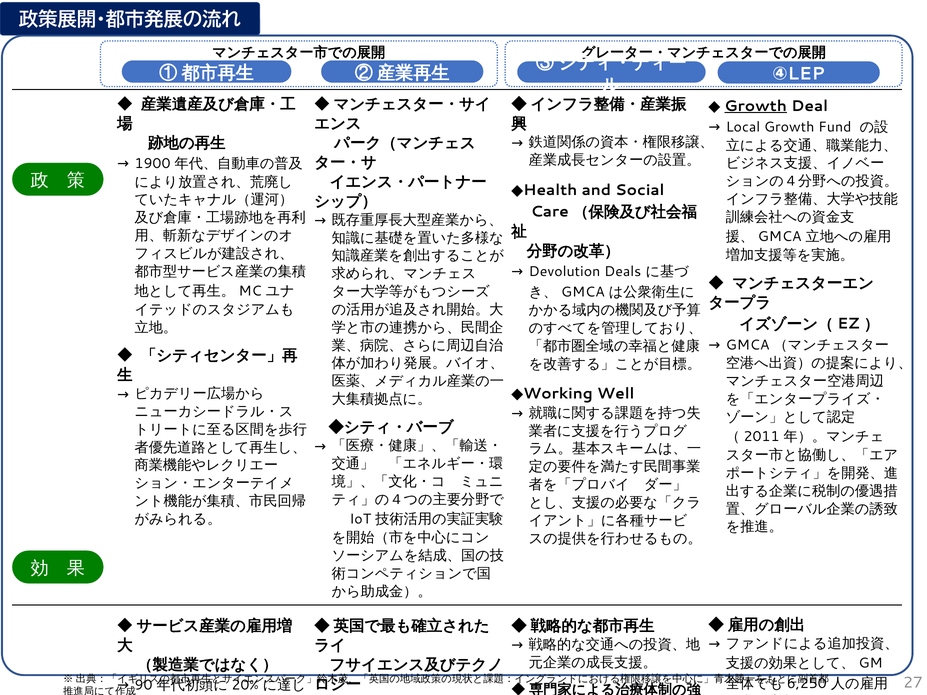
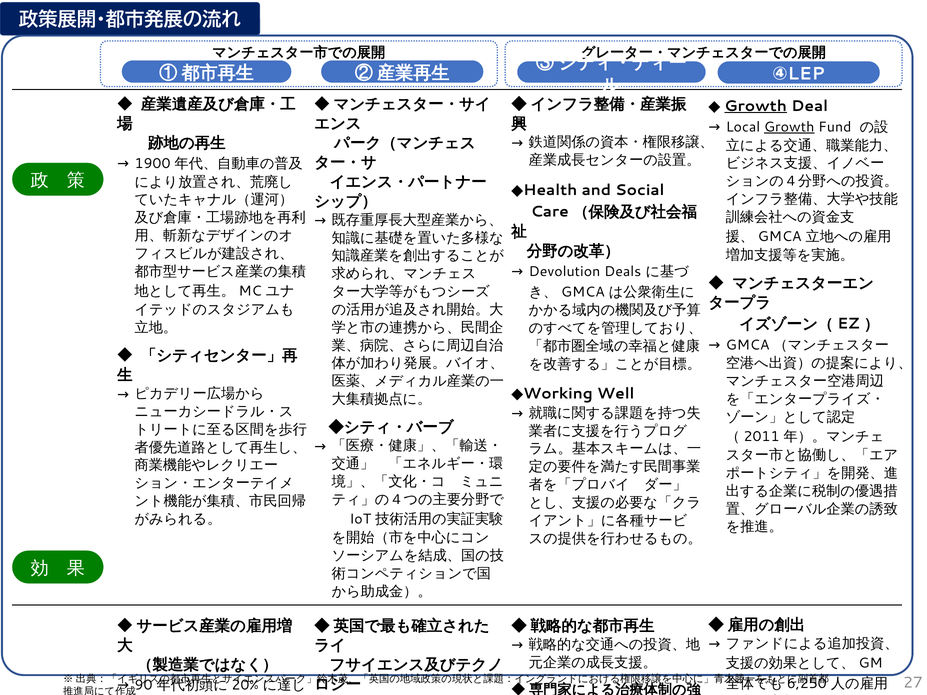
Growth underline: none -> present (789, 127)
